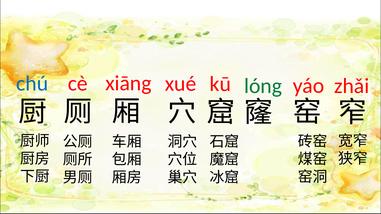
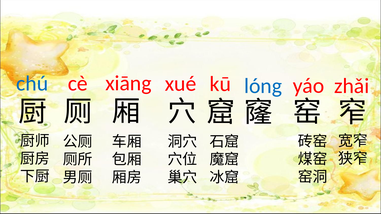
lóng colour: green -> blue (263, 86)
